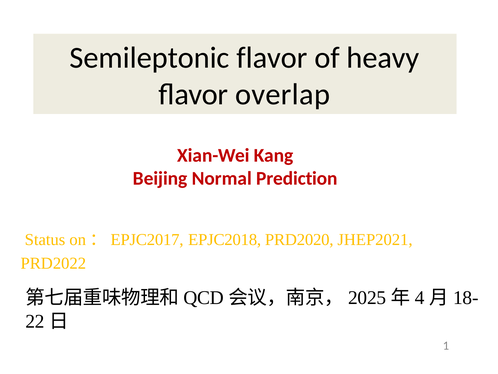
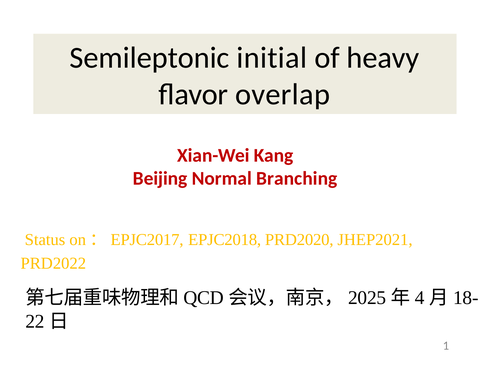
Semileptonic flavor: flavor -> initial (272, 58)
Prediction: Prediction -> Branching (297, 178)
